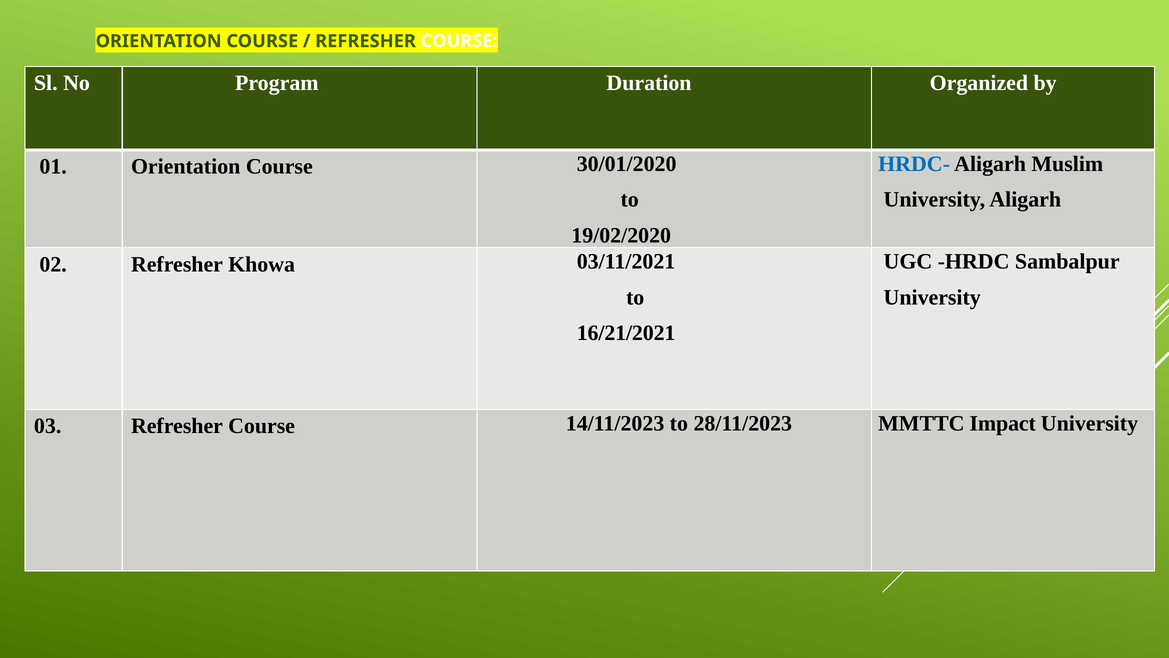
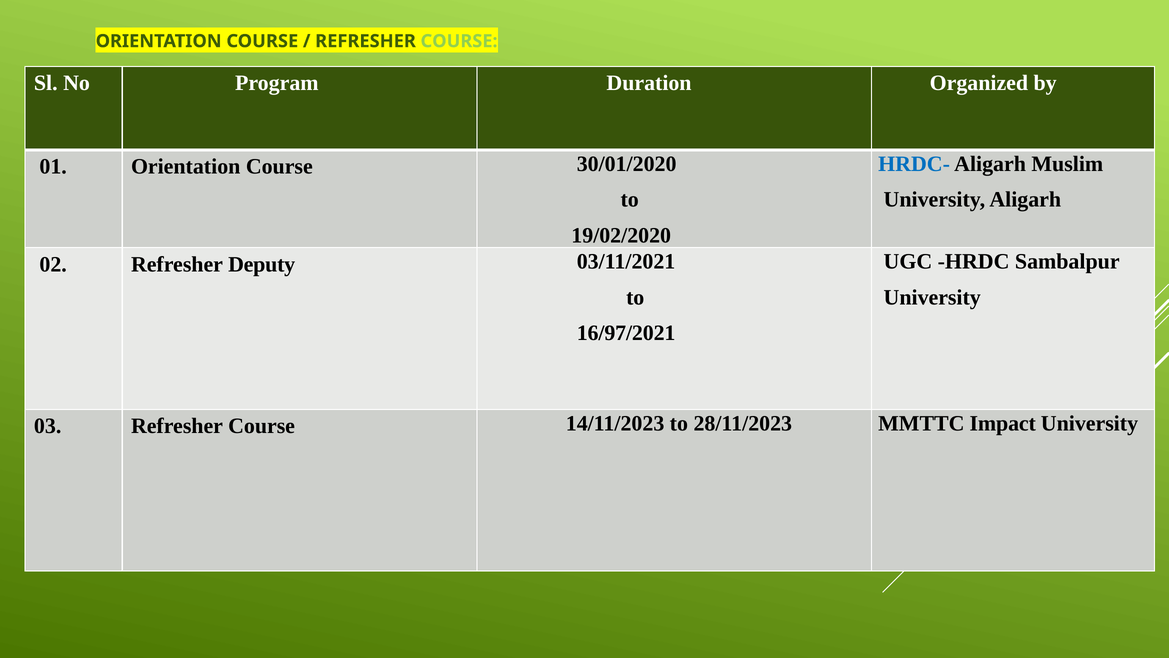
COURSE colour: white -> light green (459, 41)
Khowa: Khowa -> Deputy (262, 264)
16/21/2021: 16/21/2021 -> 16/97/2021 (626, 333)
